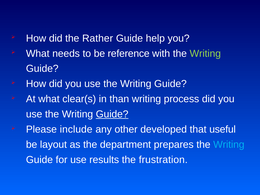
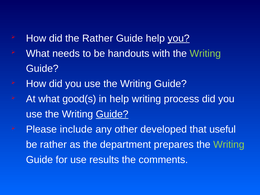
you underline: none -> present (179, 38)
reference: reference -> handouts (129, 53)
clear(s: clear(s -> good(s (79, 99)
in than: than -> help (119, 99)
be layout: layout -> rather (53, 144)
Writing colour: light blue -> light green (229, 144)
frustration: frustration -> comments (163, 160)
